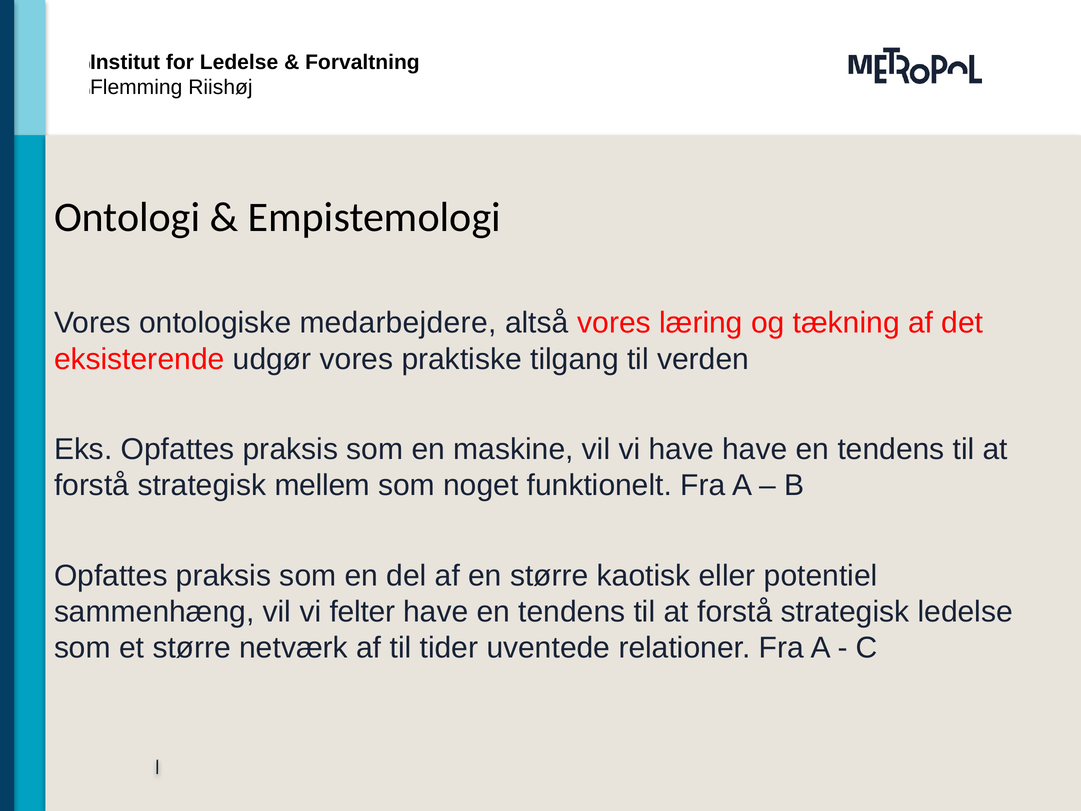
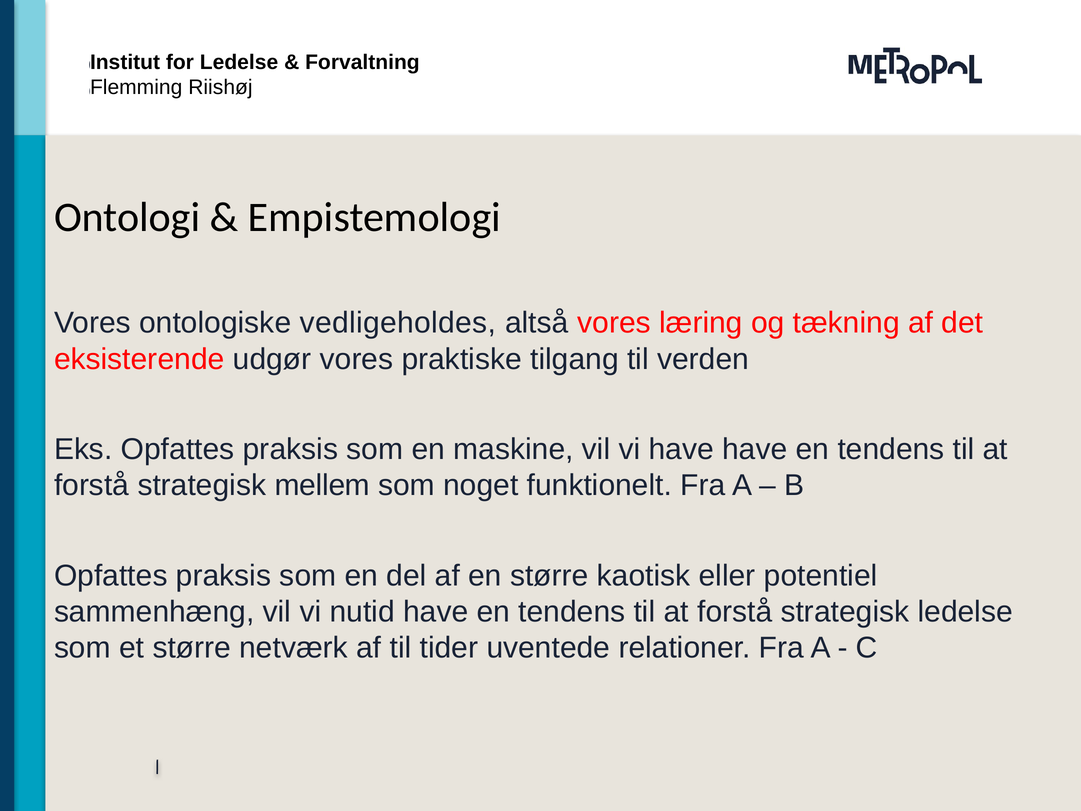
medarbejdere: medarbejdere -> vedligeholdes (398, 323)
felter: felter -> nutid (362, 612)
